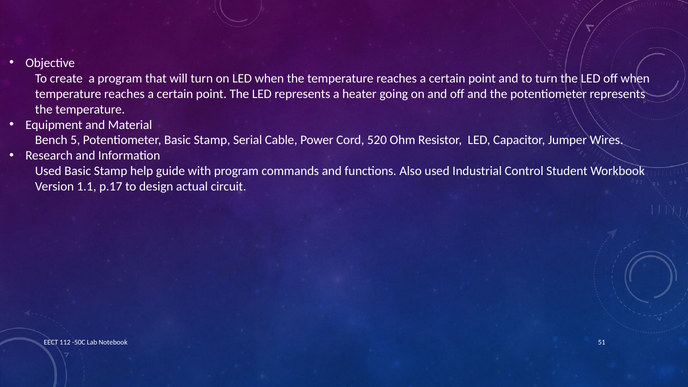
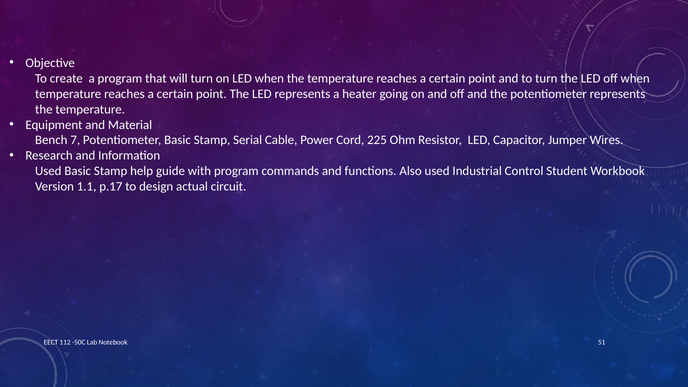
5: 5 -> 7 (75, 140)
520: 520 -> 225 (377, 140)
